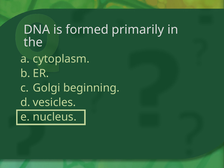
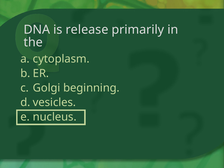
formed: formed -> release (87, 30)
